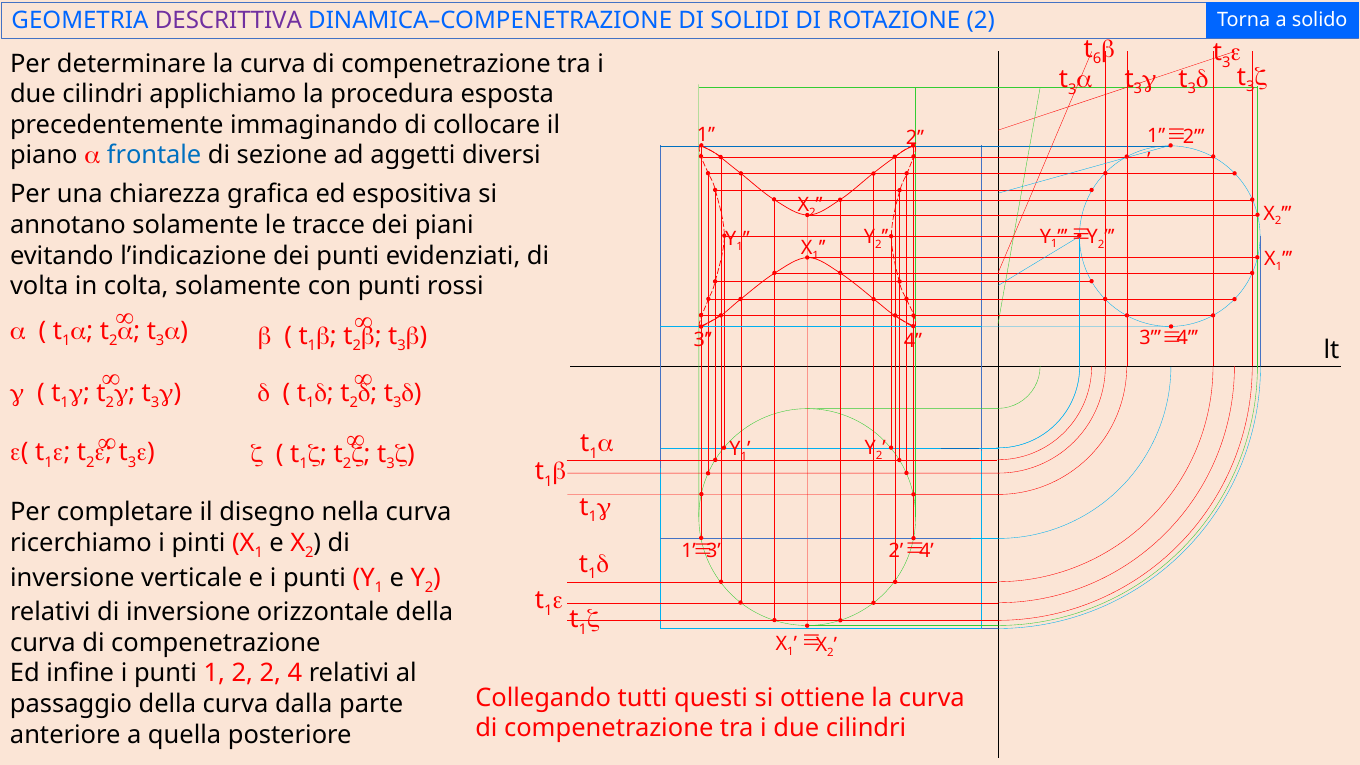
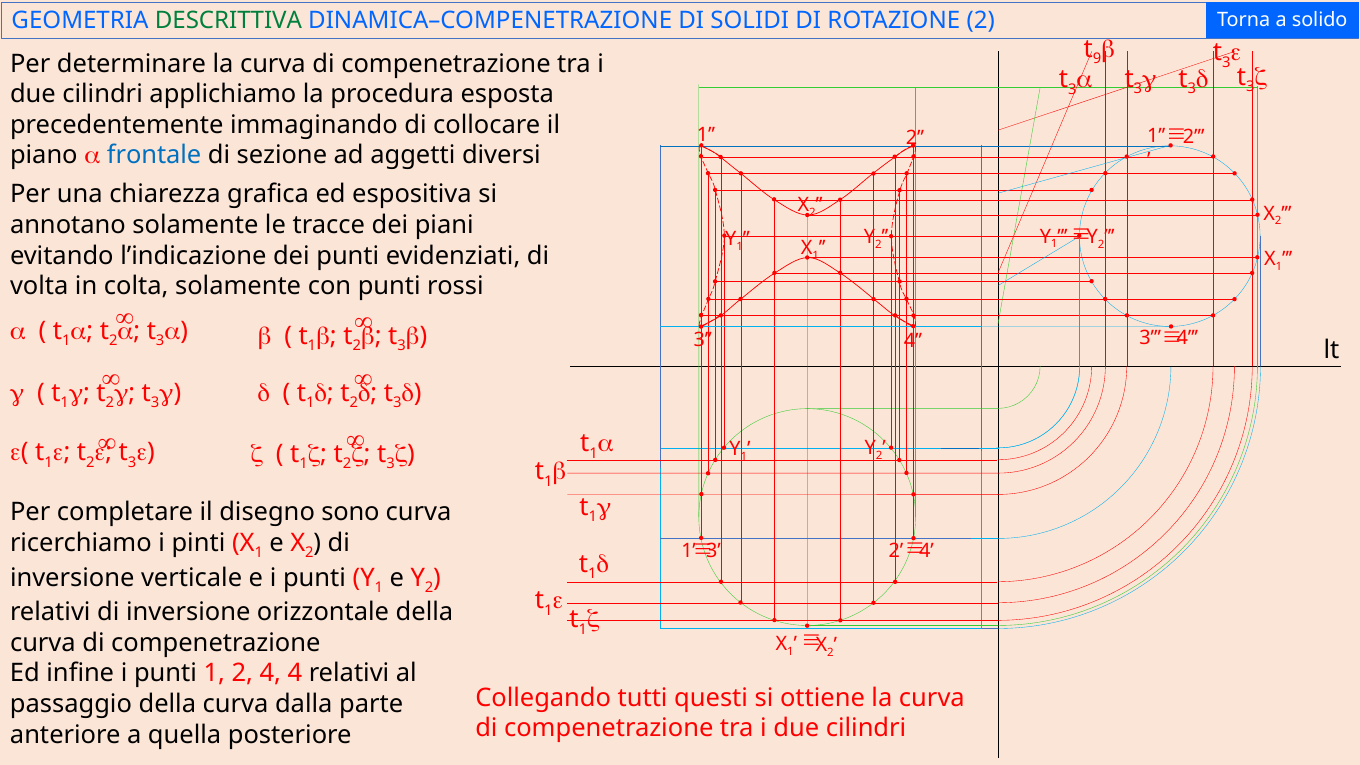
DESCRITTIVA colour: purple -> green (228, 20)
6: 6 -> 9 (1097, 59)
nella: nella -> sono (350, 512)
punti 1 2 2: 2 -> 4 (270, 673)
